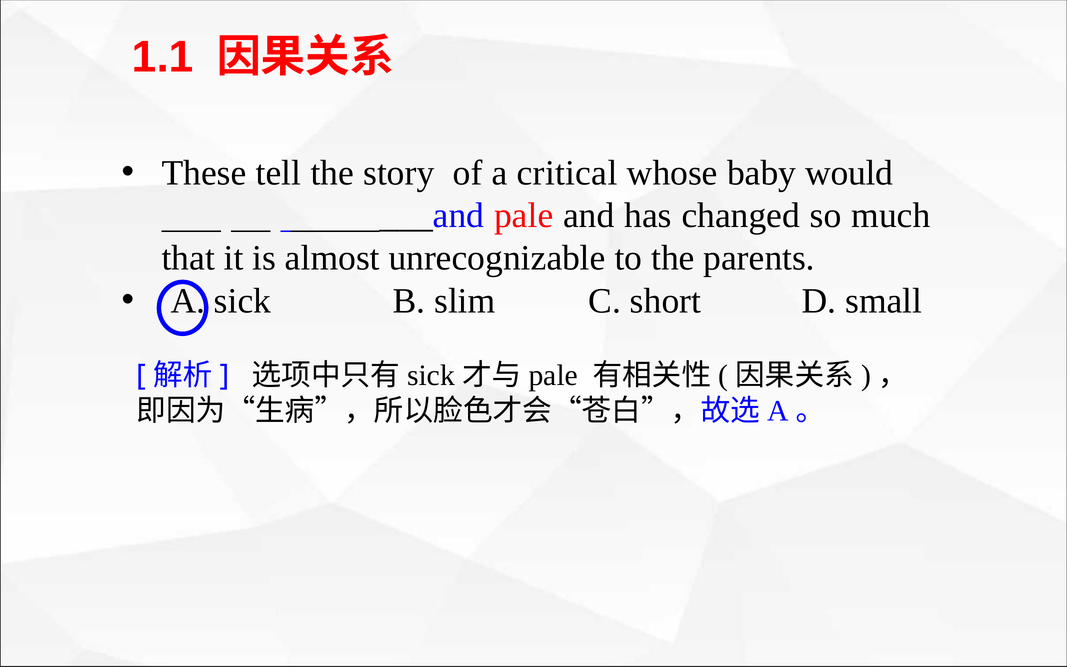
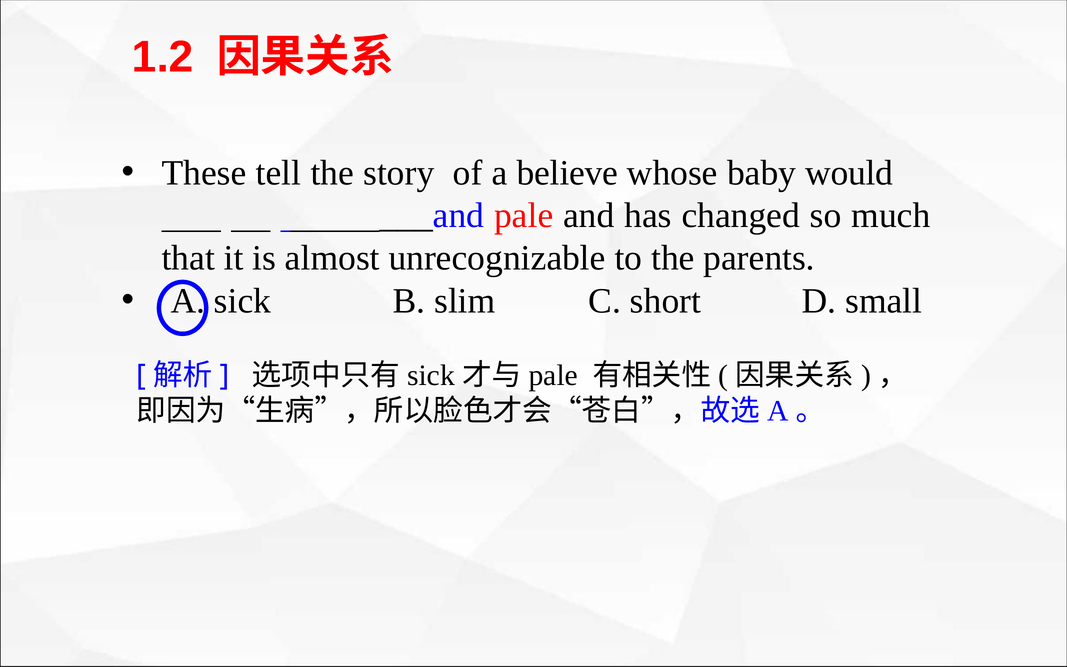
1.1: 1.1 -> 1.2 (163, 57)
critical: critical -> believe (567, 173)
